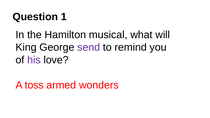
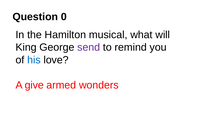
1: 1 -> 0 (64, 17)
his colour: purple -> blue (34, 60)
toss: toss -> give (34, 85)
